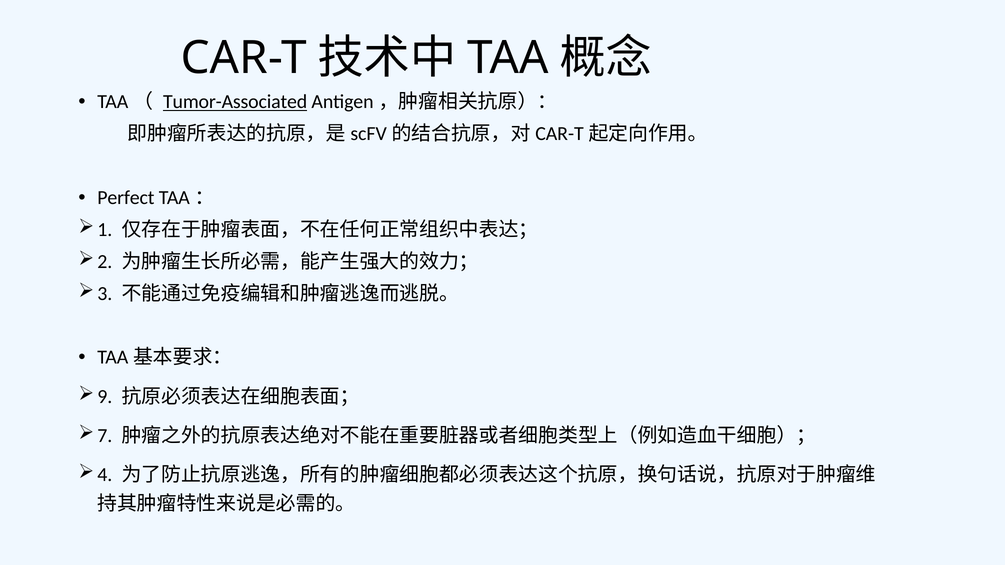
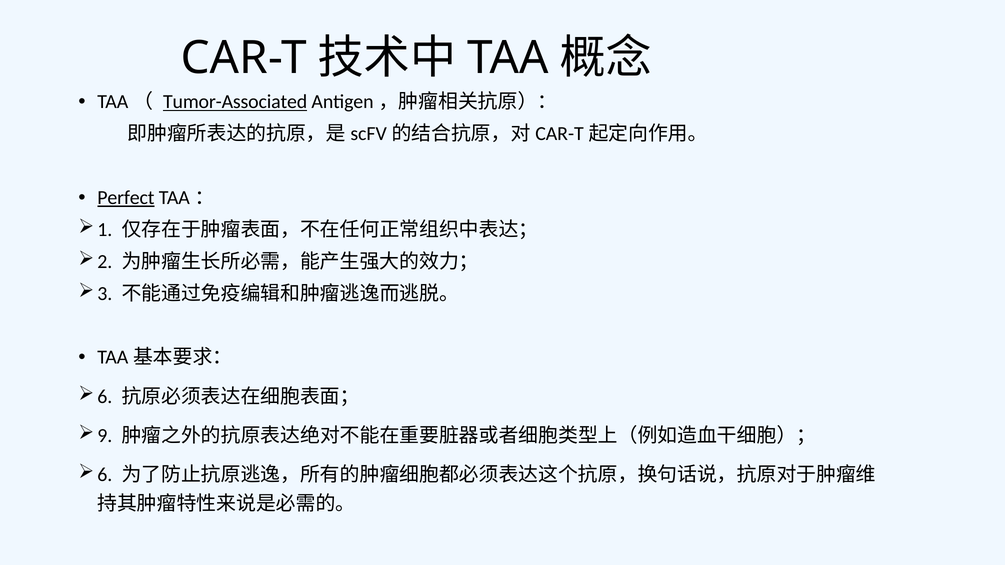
Perfect underline: none -> present (126, 198)
9: 9 -> 6 (105, 397)
7: 7 -> 9 (105, 436)
4: 4 -> 6 (105, 475)
